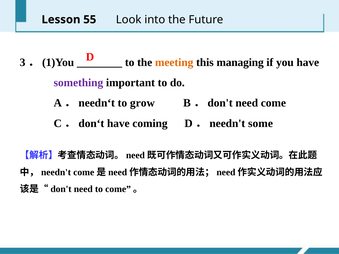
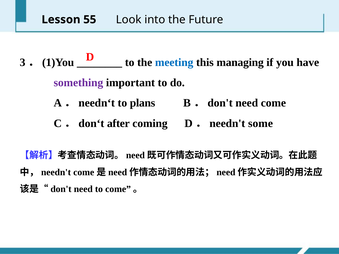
meeting colour: orange -> blue (174, 62)
grow: grow -> plans (143, 103)
C．don‘t have: have -> after (118, 123)
